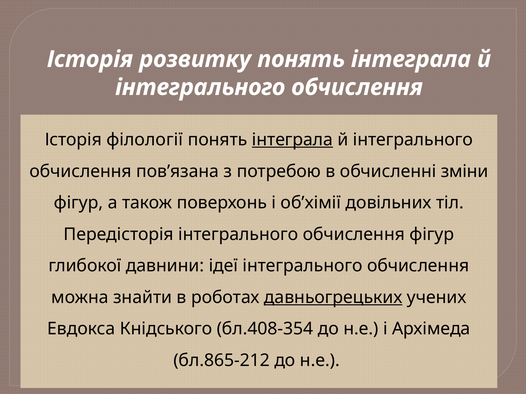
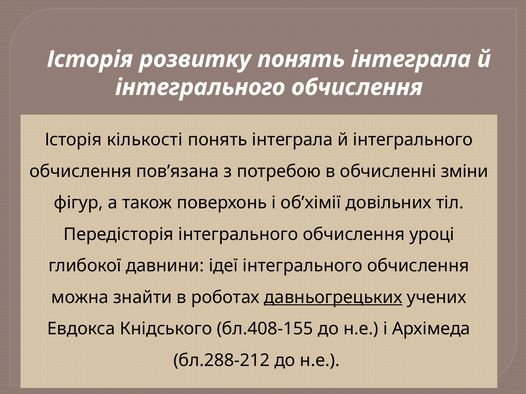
філології: філології -> кількості (145, 140)
інтеграла underline: present -> none (292, 140)
обчислення фігур: фігур -> уроці (432, 235)
бл.408-354: бл.408-354 -> бл.408-155 (265, 329)
бл.865-212: бл.865-212 -> бл.288-212 (222, 361)
